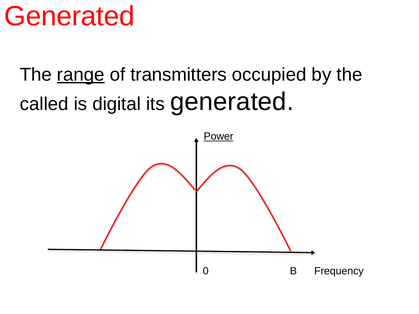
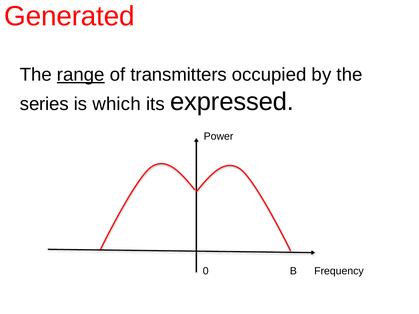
called: called -> series (44, 104)
digital: digital -> which (117, 104)
its generated: generated -> expressed (232, 102)
Power underline: present -> none (219, 137)
